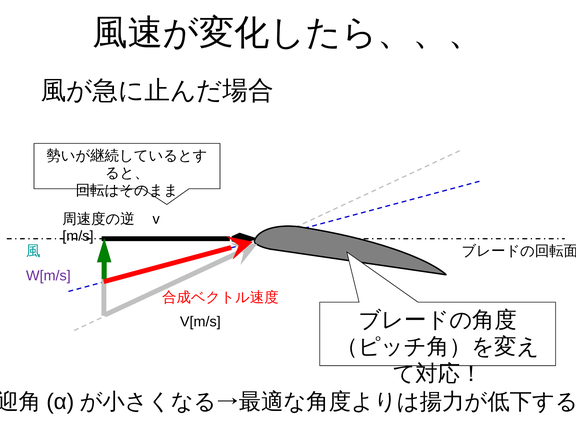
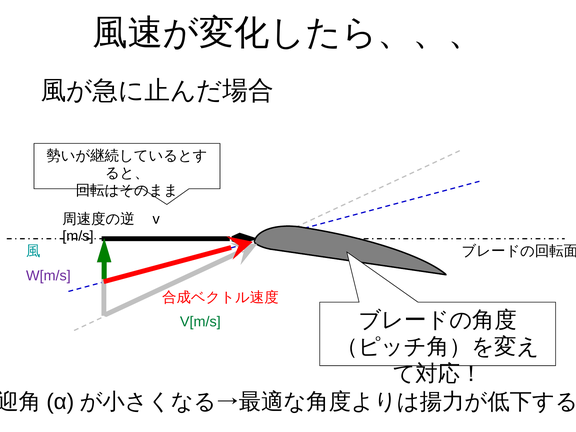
V[m/s colour: black -> green (200, 322)
